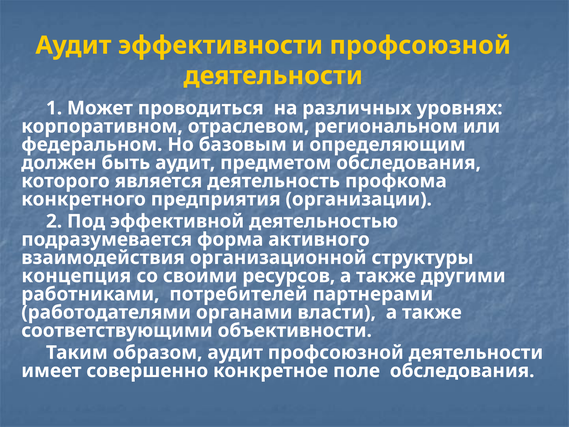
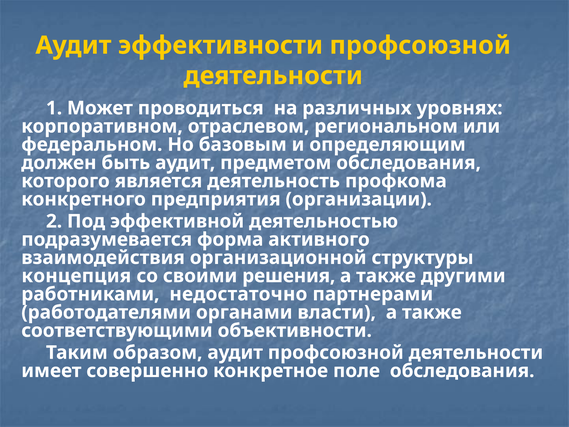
ресурсов: ресурсов -> решения (289, 276)
потребителей: потребителей -> недостаточно (238, 294)
